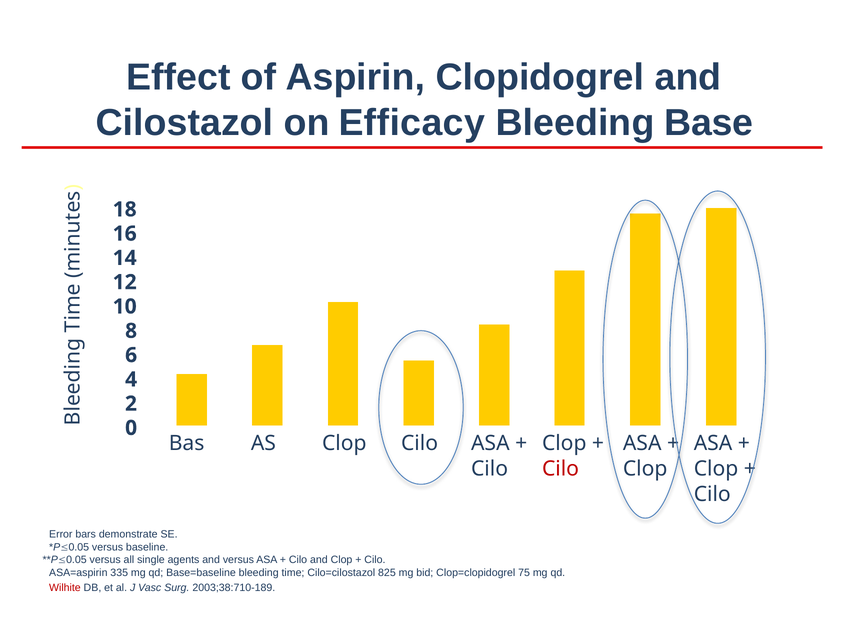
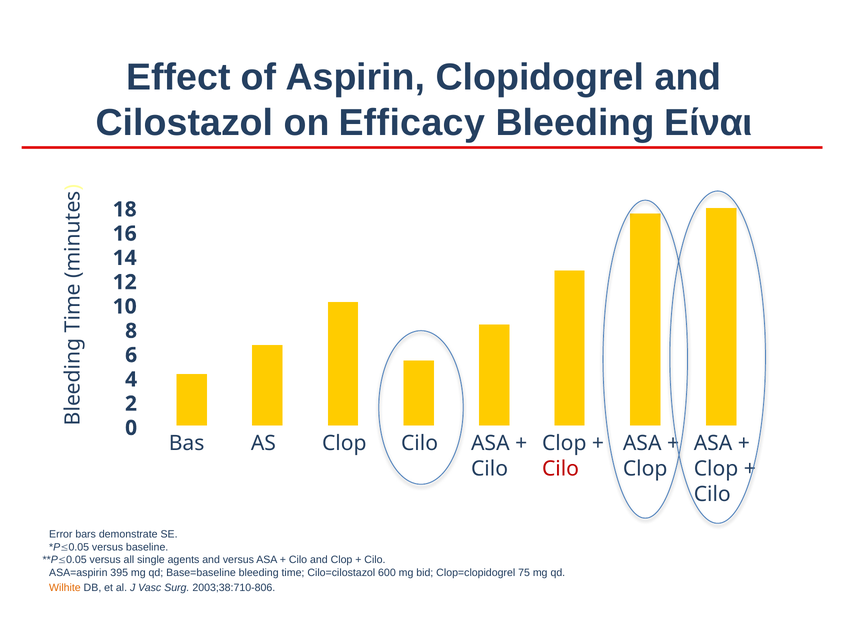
Bleeding Base: Base -> Είναι (709, 123)
335: 335 -> 395 (119, 572)
825: 825 -> 600 (387, 572)
Wilhite colour: red -> orange (65, 588)
2003;38:710-189: 2003;38:710-189 -> 2003;38:710-806 (234, 588)
